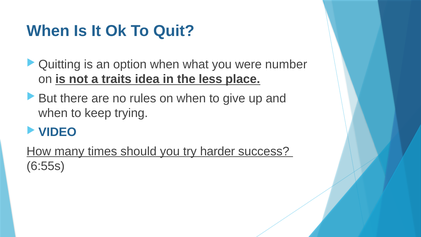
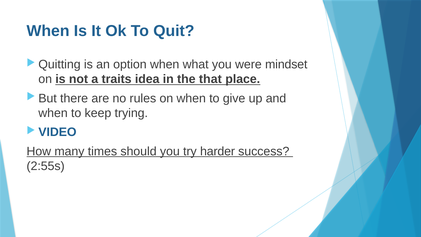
number: number -> mindset (286, 64)
less: less -> that (210, 79)
6:55s: 6:55s -> 2:55s (46, 166)
